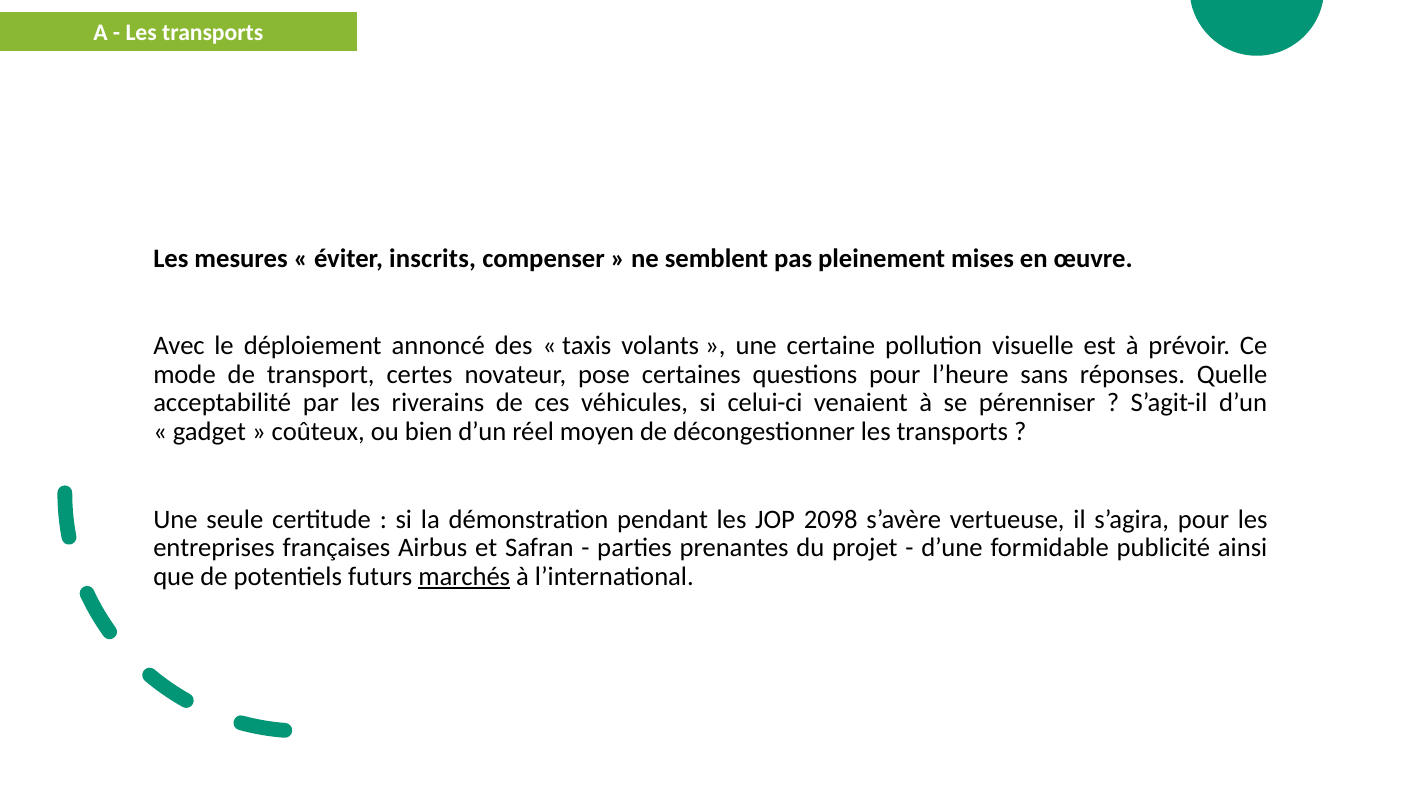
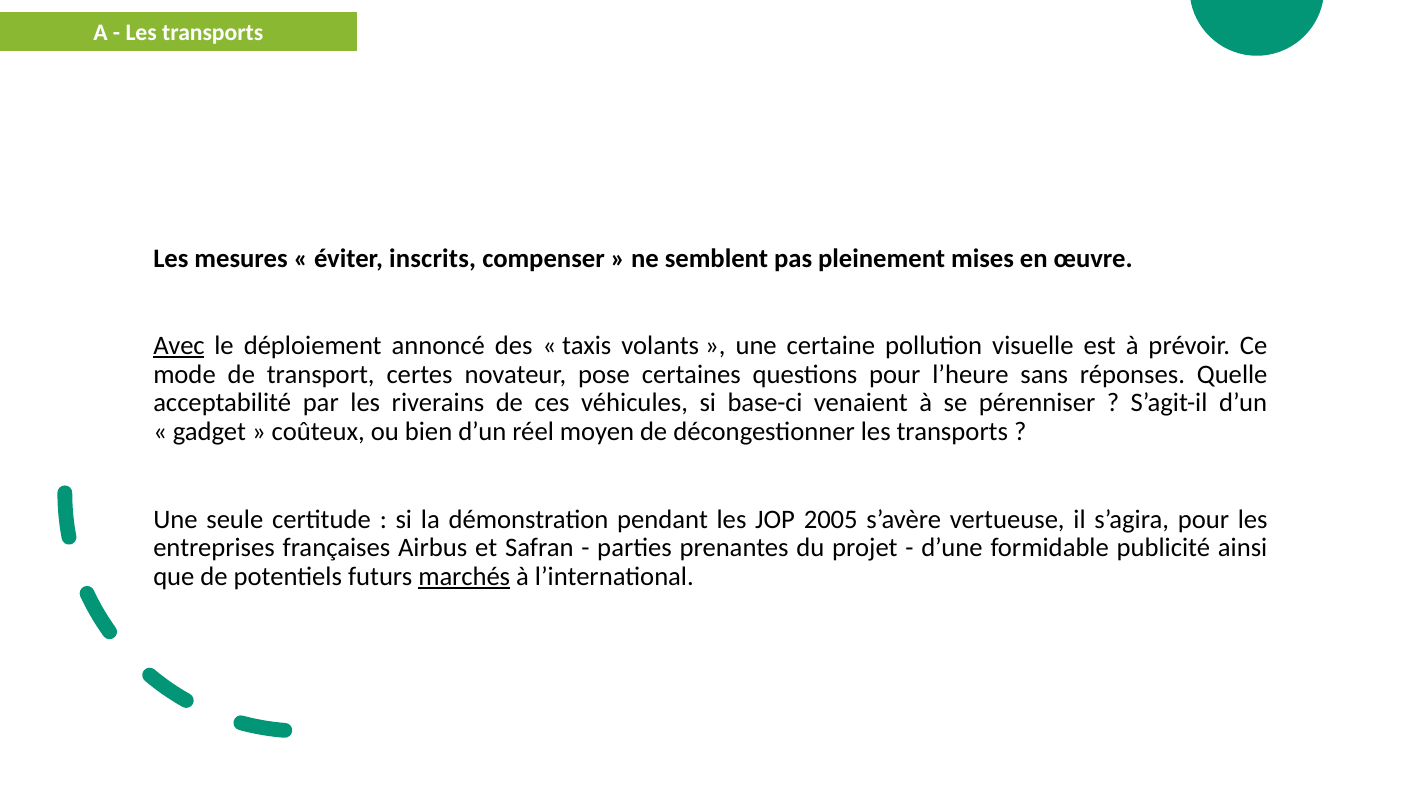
Avec underline: none -> present (179, 345)
celui-ci: celui-ci -> base-ci (765, 403)
2098: 2098 -> 2005 (831, 519)
